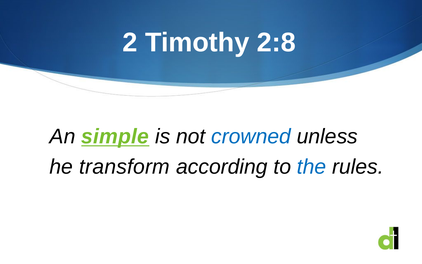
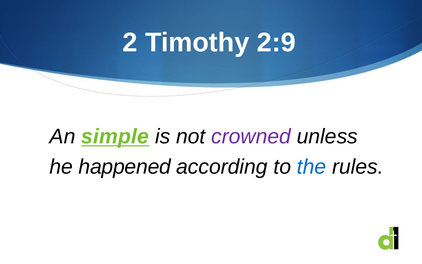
2:8: 2:8 -> 2:9 (276, 43)
crowned colour: blue -> purple (251, 136)
transform: transform -> happened (125, 167)
